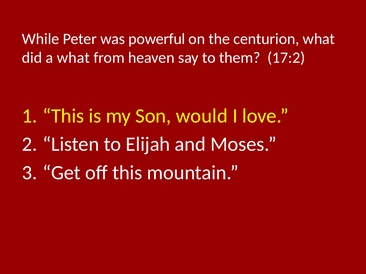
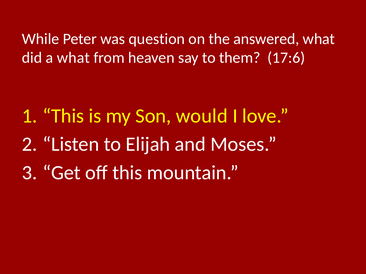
powerful: powerful -> question (157, 39)
centurion: centurion -> answered (266, 39)
17:2: 17:2 -> 17:6 (286, 58)
